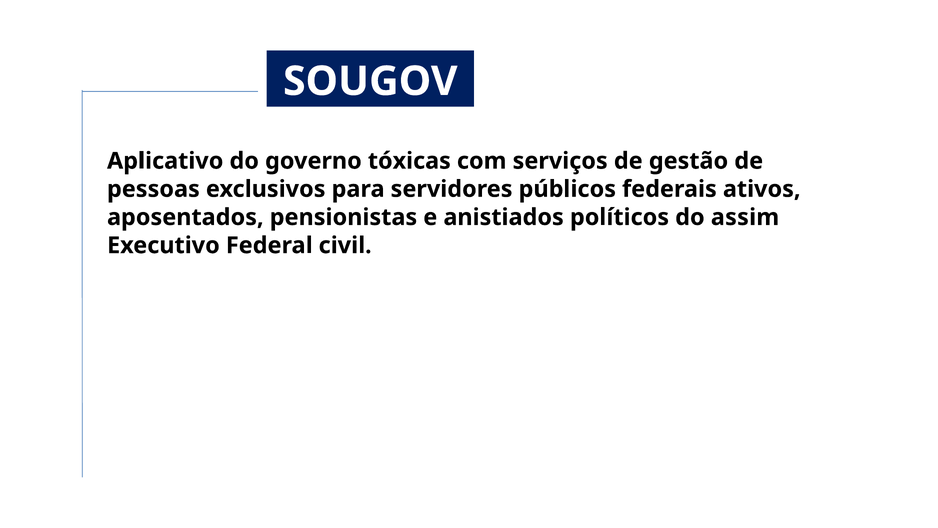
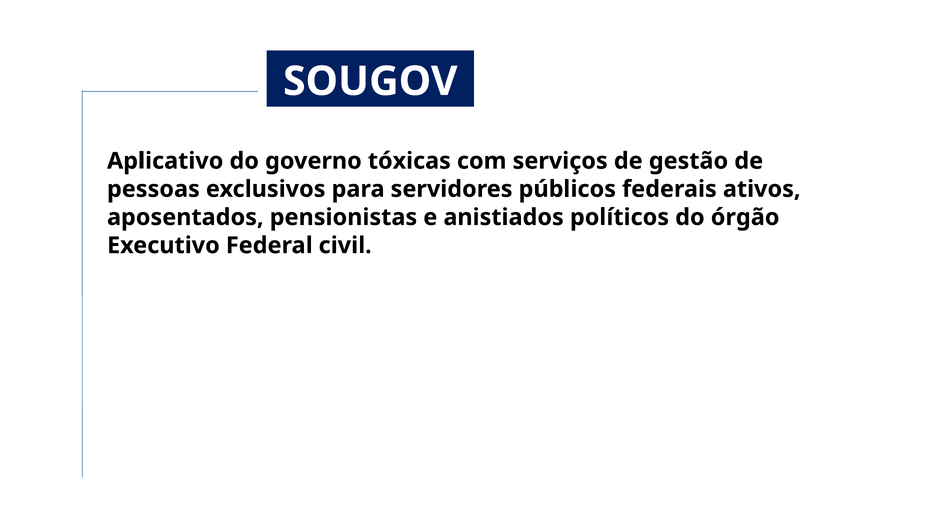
assim: assim -> órgão (745, 217)
